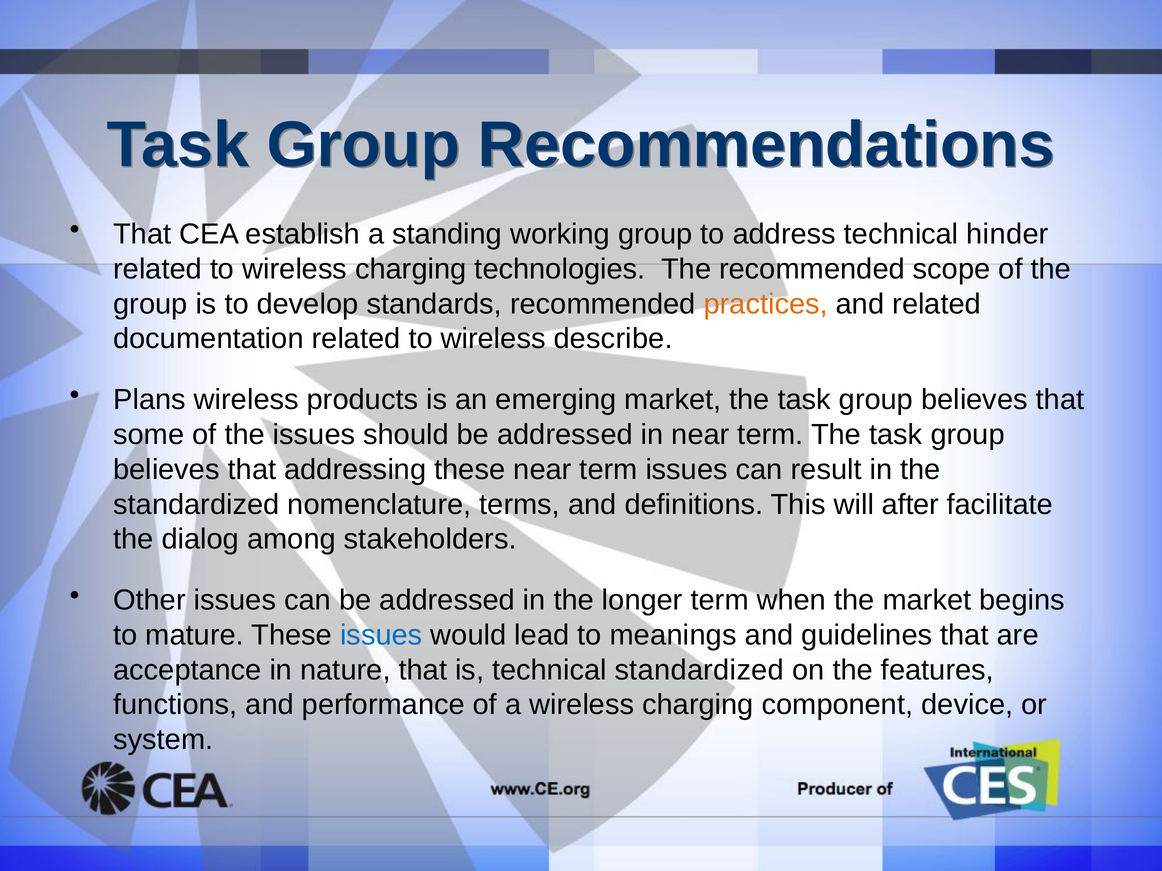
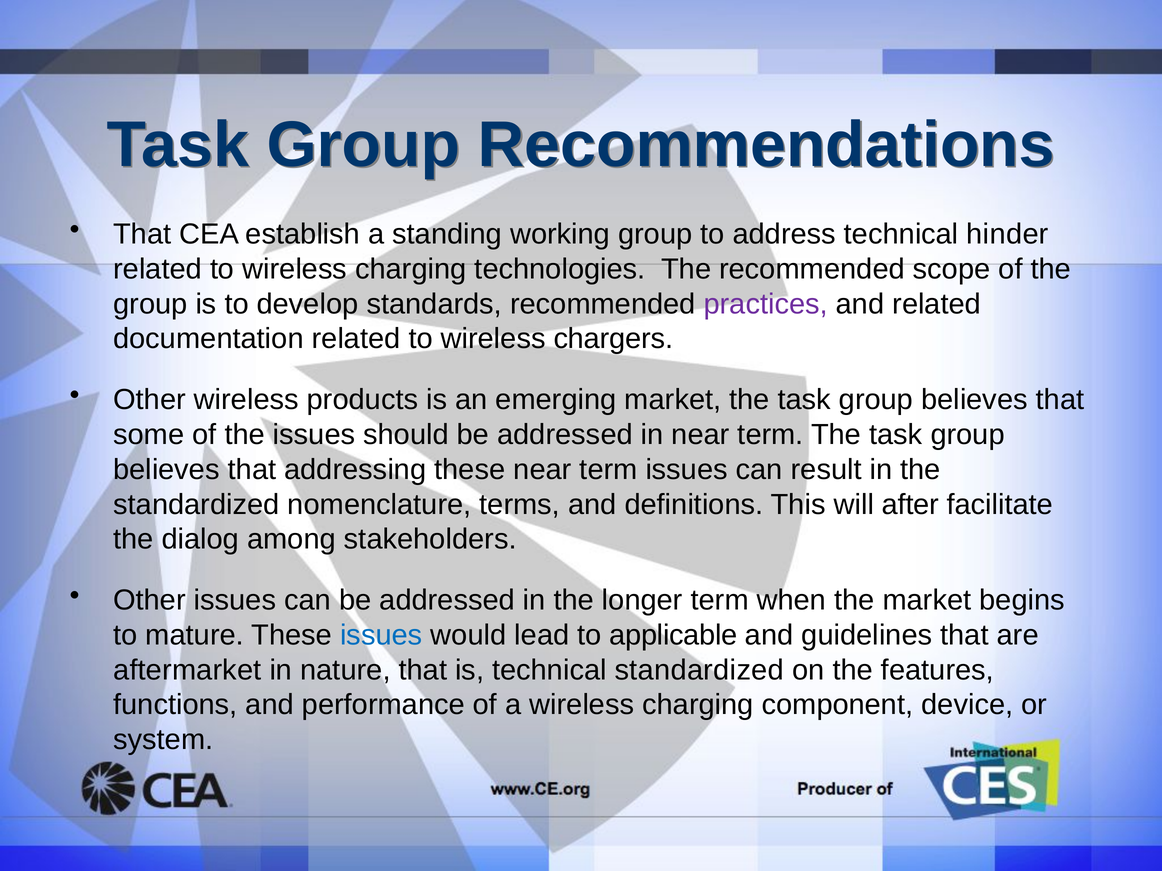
practices colour: orange -> purple (766, 304)
describe: describe -> chargers (613, 339)
Plans: Plans -> Other (150, 400)
meanings: meanings -> applicable (673, 636)
acceptance: acceptance -> aftermarket (187, 670)
